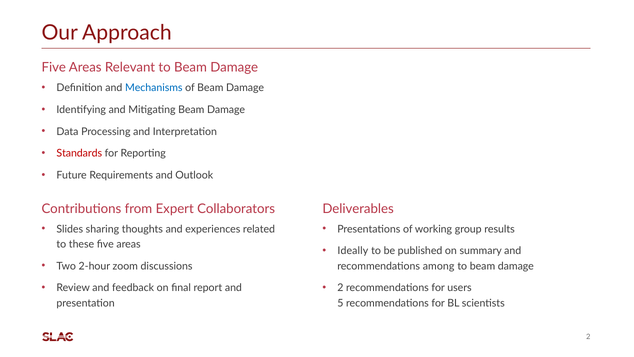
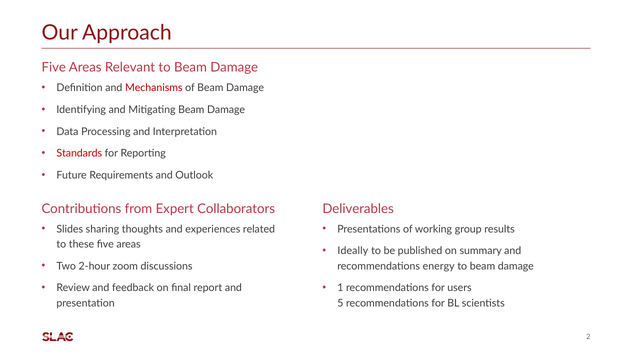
Mechanisms colour: blue -> red (154, 88)
among: among -> energy (439, 266)
2: 2 -> 1 (340, 288)
